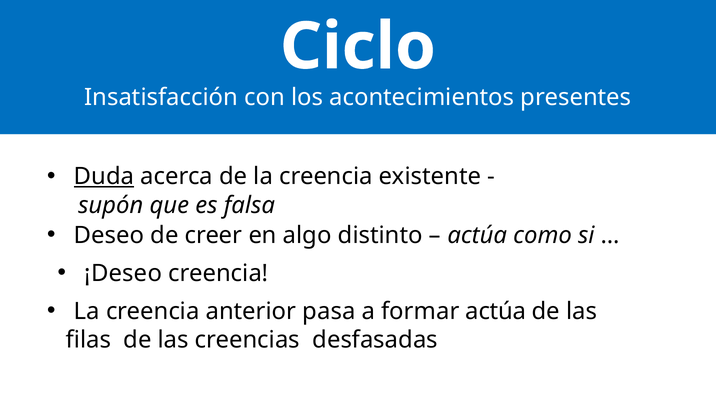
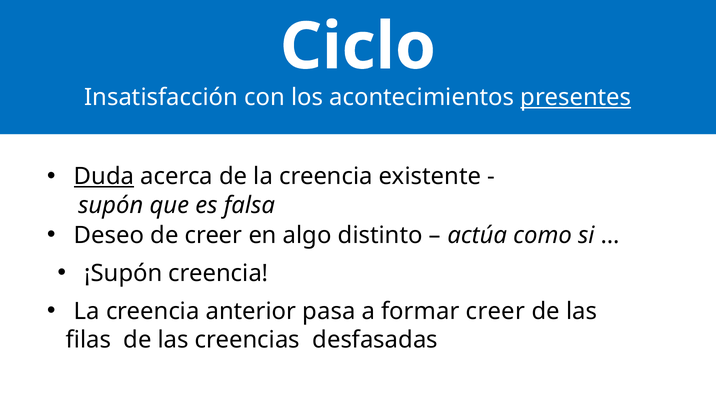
presentes underline: none -> present (576, 97)
¡Deseo: ¡Deseo -> ¡Supón (123, 273)
formar actúa: actúa -> creer (495, 311)
